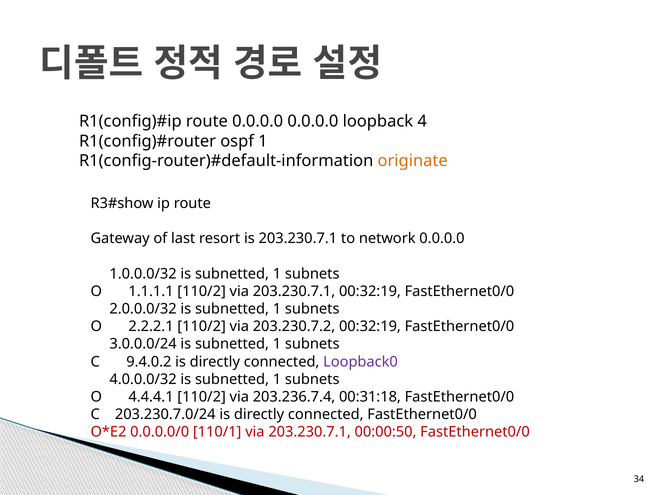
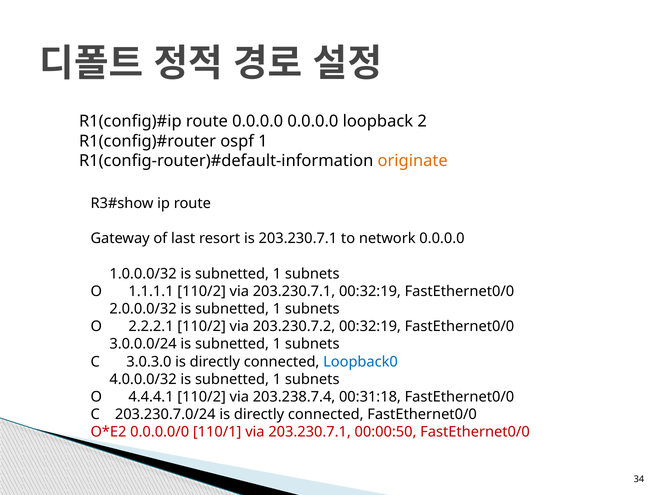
4: 4 -> 2 (422, 121)
9.4.0.2: 9.4.0.2 -> 3.0.3.0 (149, 362)
Loopback0 colour: purple -> blue (361, 362)
203.236.7.4: 203.236.7.4 -> 203.238.7.4 (294, 397)
